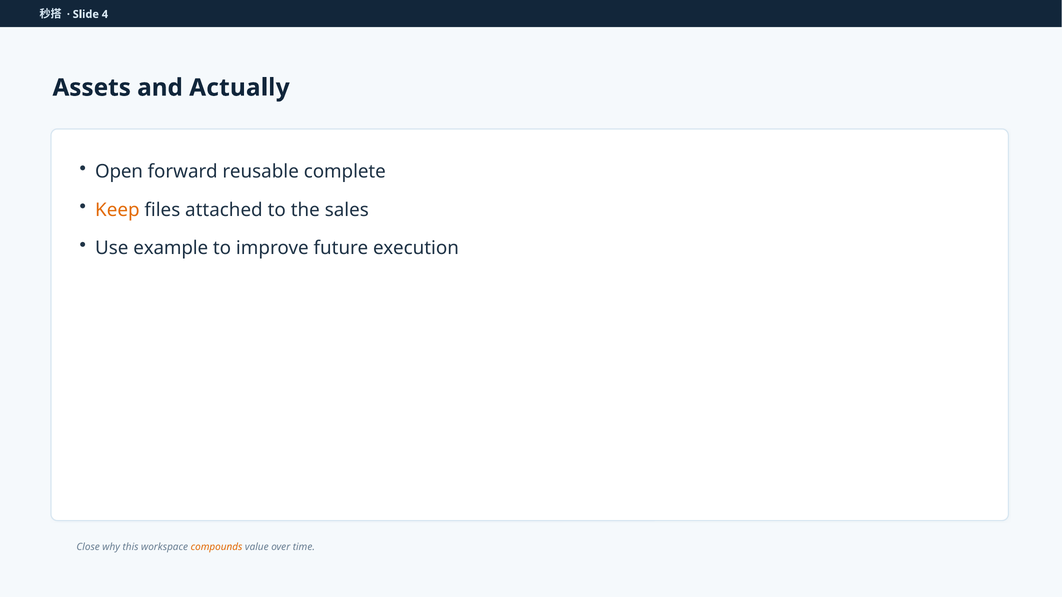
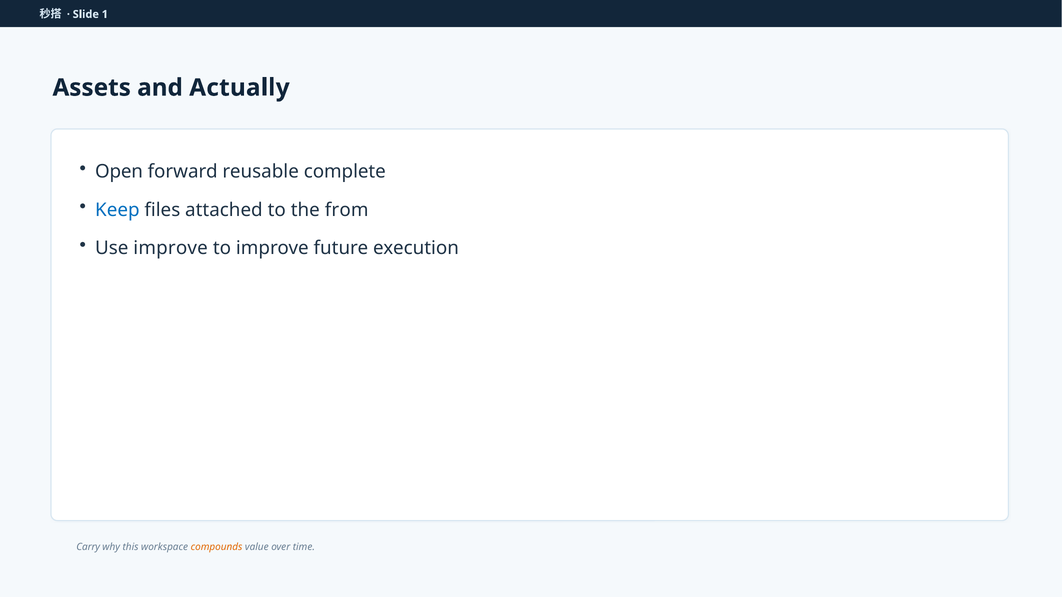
4: 4 -> 1 (105, 14)
Keep colour: orange -> blue (117, 210)
sales: sales -> from (347, 210)
Use example: example -> improve (171, 248)
Close: Close -> Carry (88, 547)
